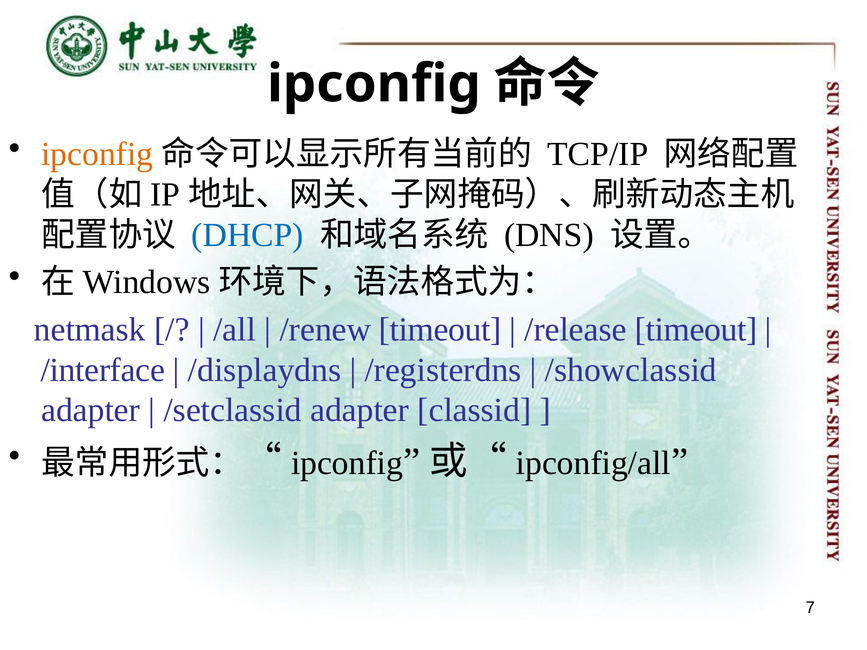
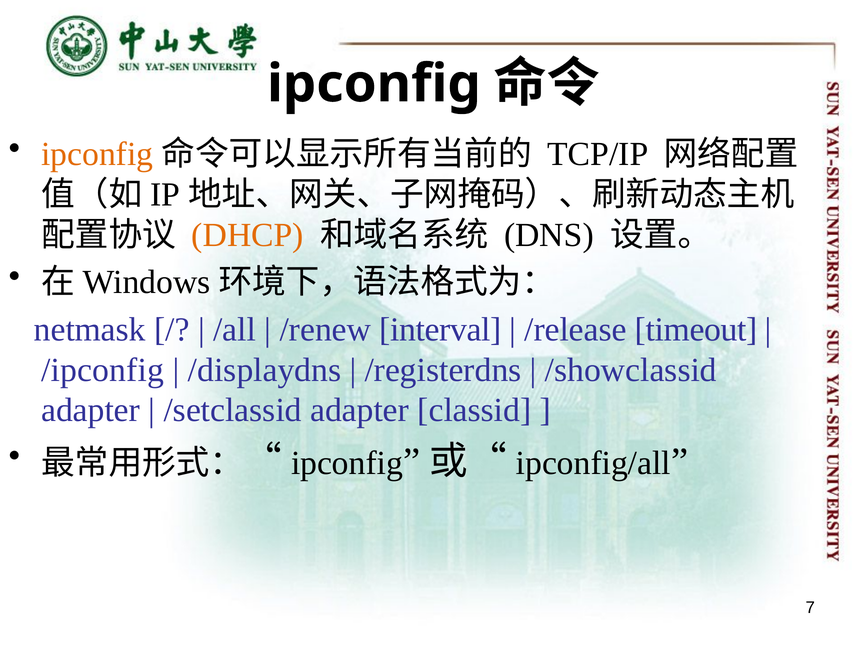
DHCP colour: blue -> orange (248, 235)
/renew timeout: timeout -> interval (440, 330)
/interface: /interface -> /ipconfig (103, 370)
